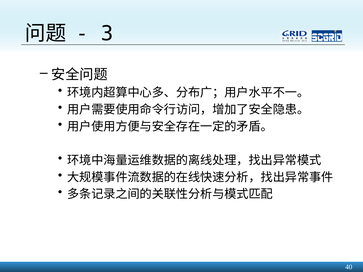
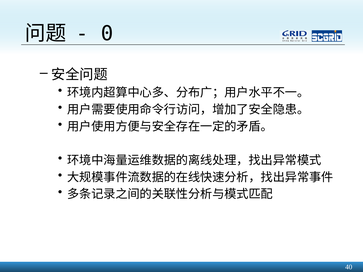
3: 3 -> 0 (107, 34)
